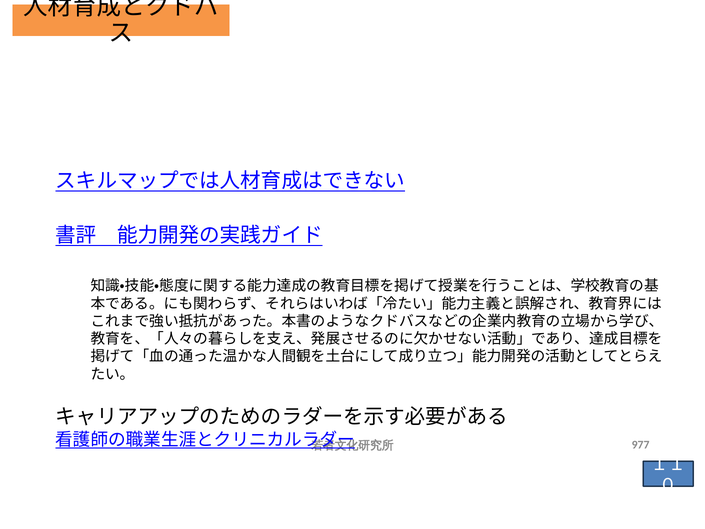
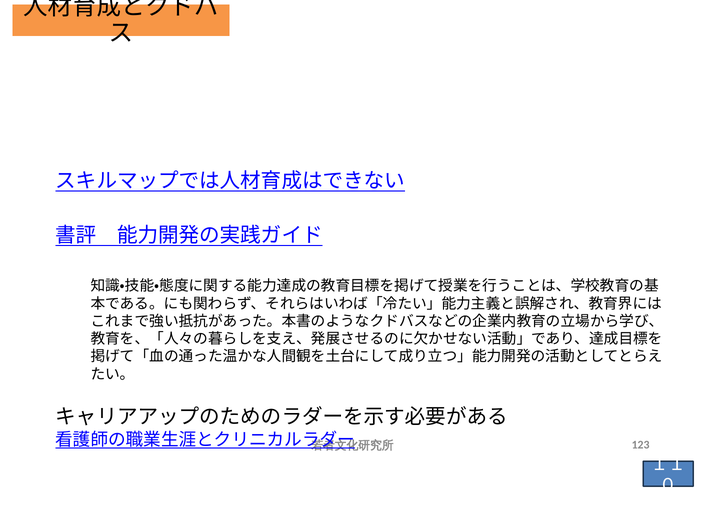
977: 977 -> 123 (641, 445)
